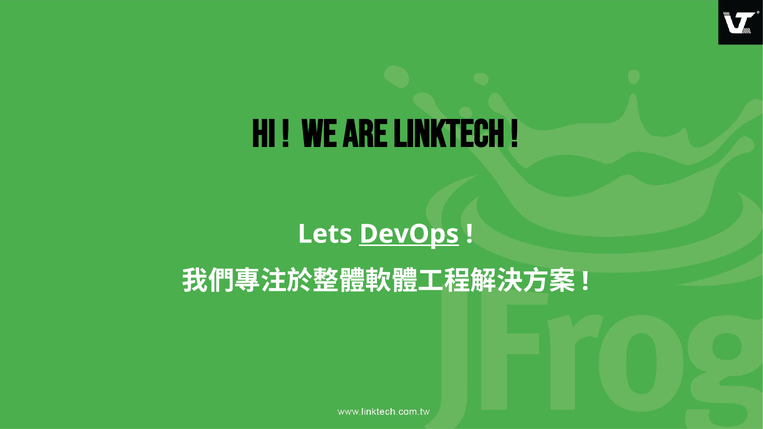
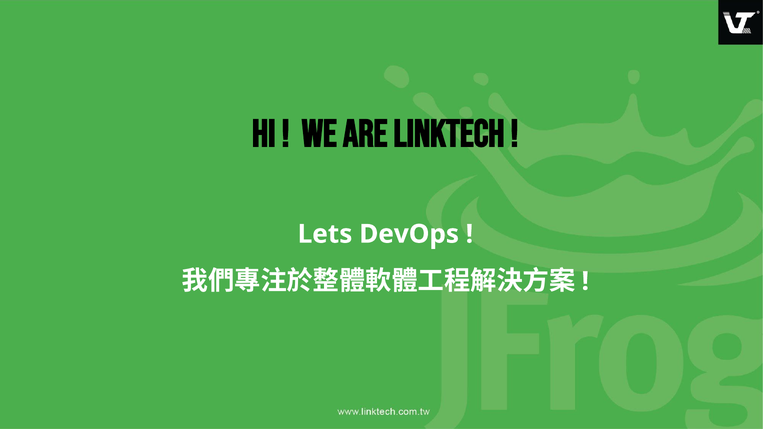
DevOps underline: present -> none (409, 234)
